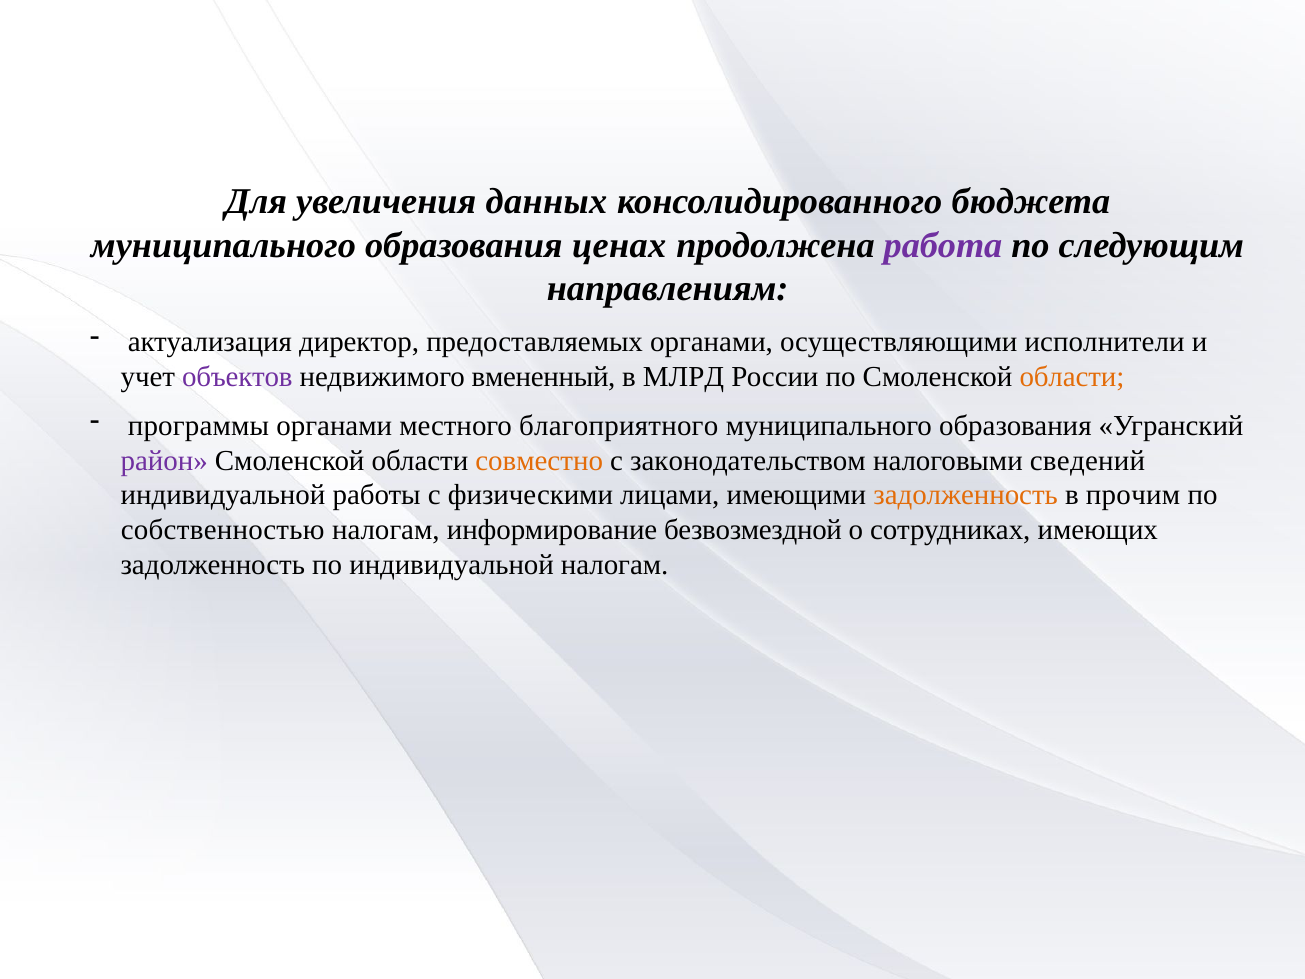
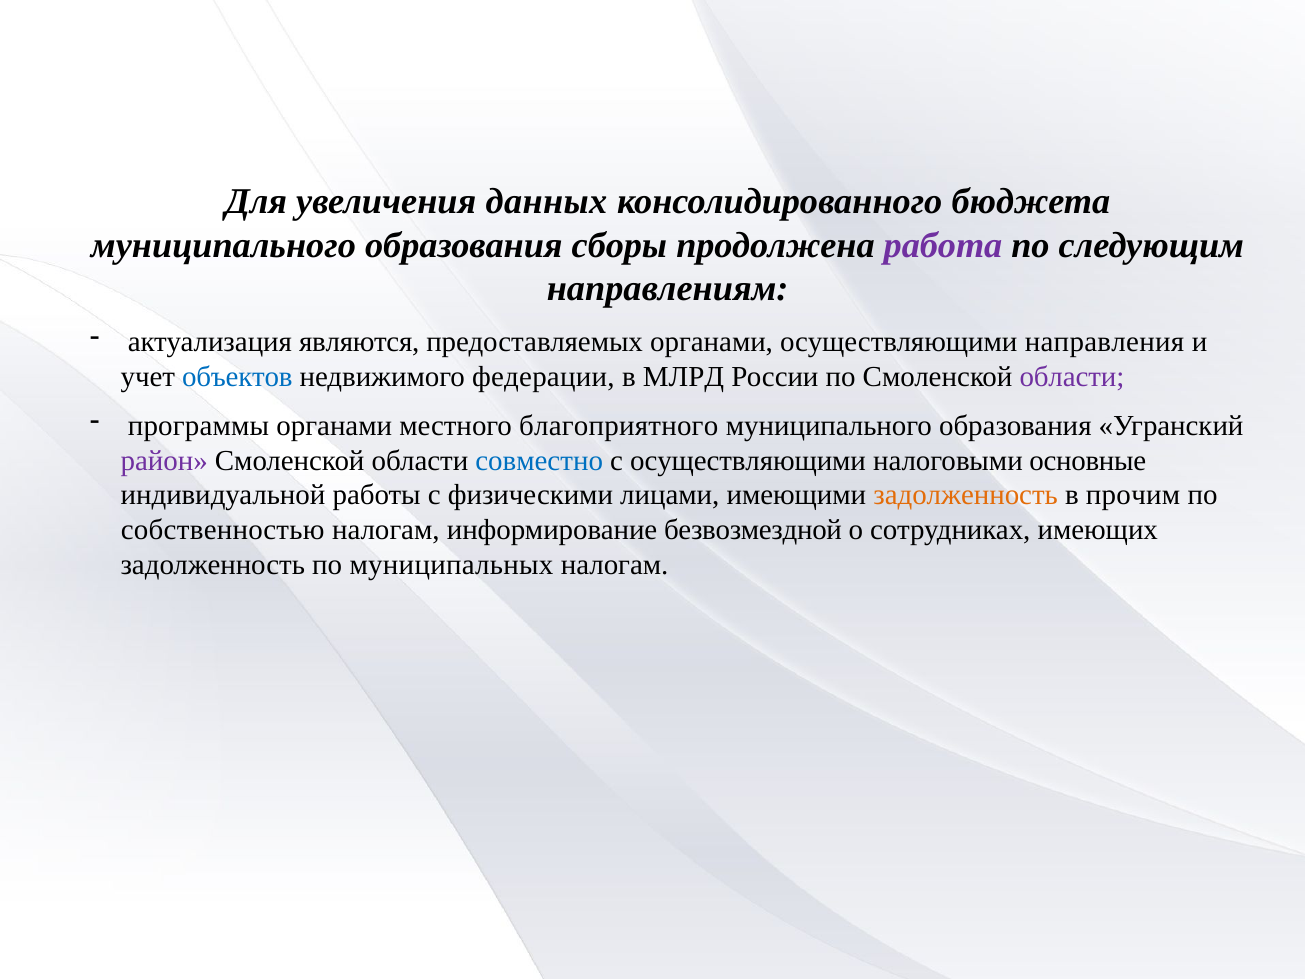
ценах: ценах -> сборы (619, 245)
директор: директор -> являются (359, 342)
исполнители: исполнители -> направления (1105, 342)
объектов colour: purple -> blue (237, 376)
вмененный: вмененный -> федерации (543, 376)
области colour: orange -> purple (1072, 376)
совместно colour: orange -> blue (539, 460)
с законодательством: законодательством -> осуществляющими (748, 460)
сведений: сведений -> основные (1088, 460)
по индивидуальной: индивидуальной -> муниципальных (451, 565)
